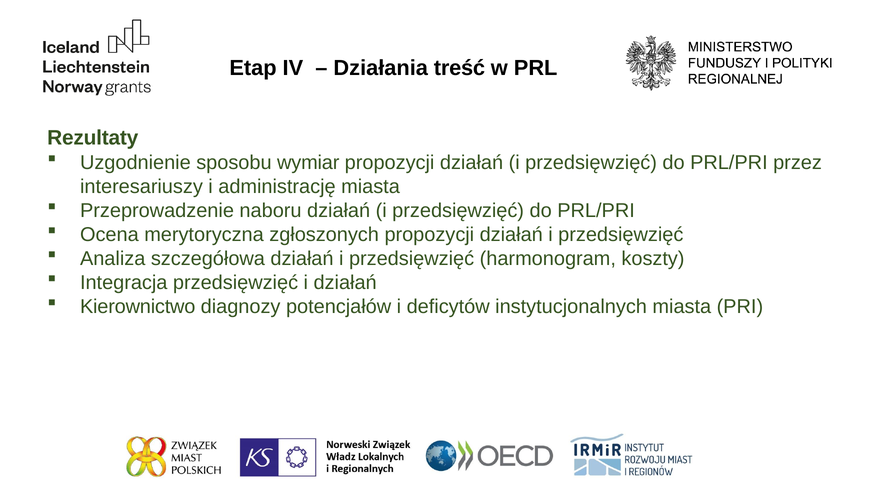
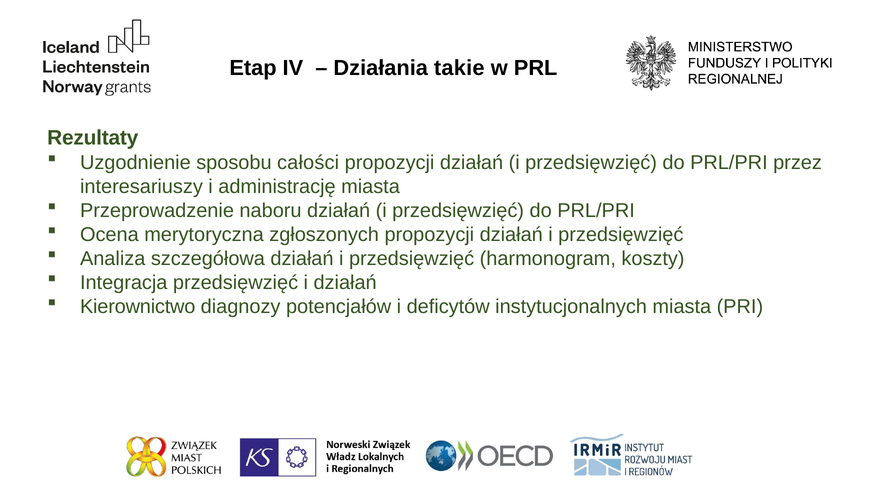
treść: treść -> takie (459, 68)
wymiar: wymiar -> całości (308, 162)
